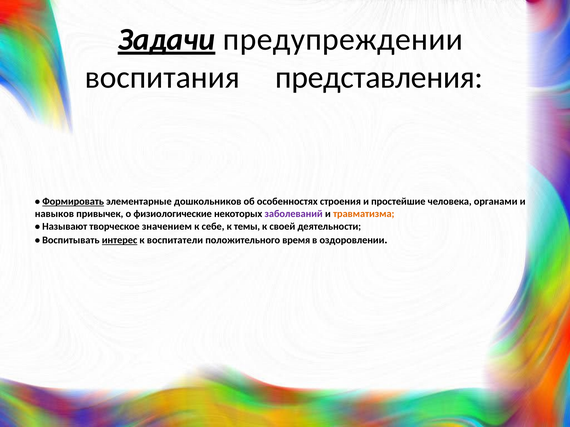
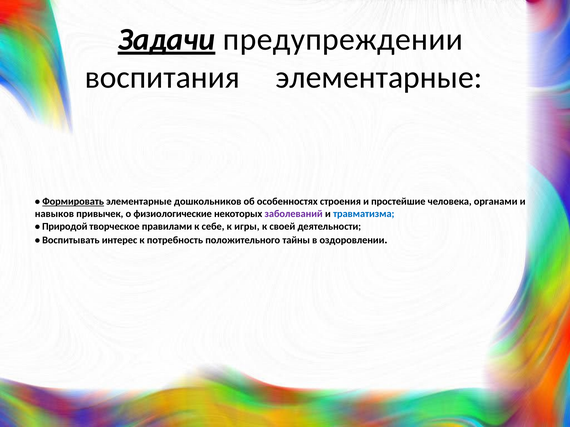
воспитания представления: представления -> элементарные (379, 77)
травматизма colour: orange -> blue (364, 214)
Называют: Называют -> Природой (65, 227)
значением: значением -> правилами (167, 227)
темы: темы -> игры (247, 227)
интерес underline: present -> none (120, 240)
воспитатели: воспитатели -> потребность (175, 240)
время: время -> тайны (296, 240)
